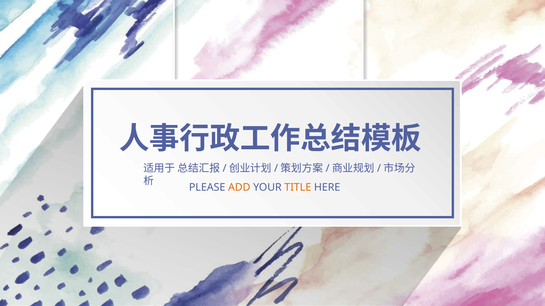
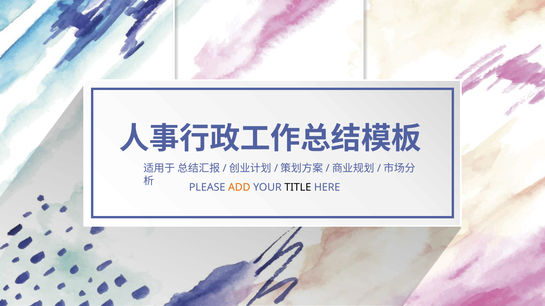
TITLE colour: orange -> black (298, 188)
